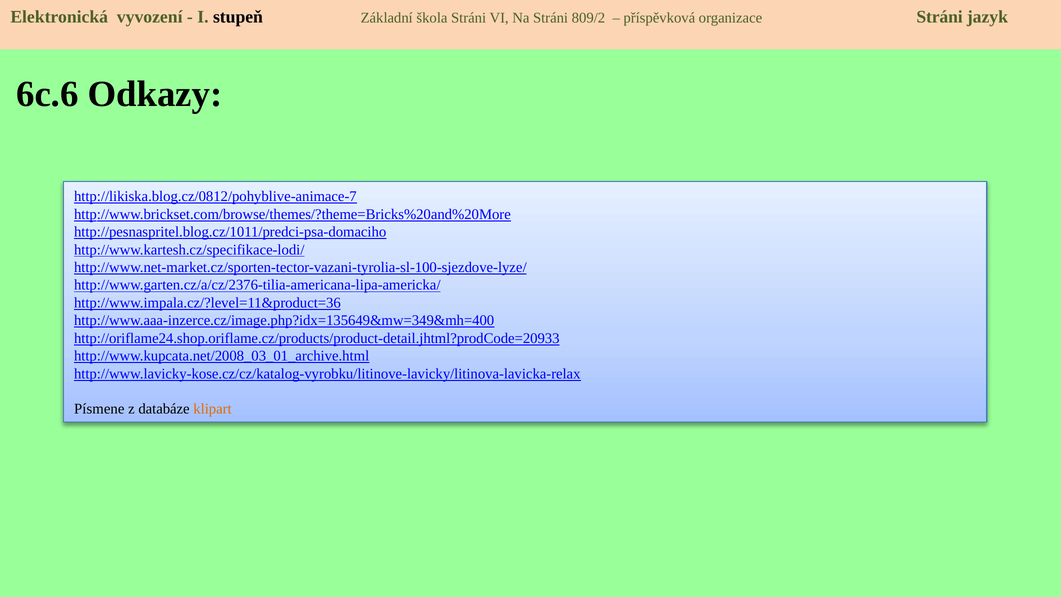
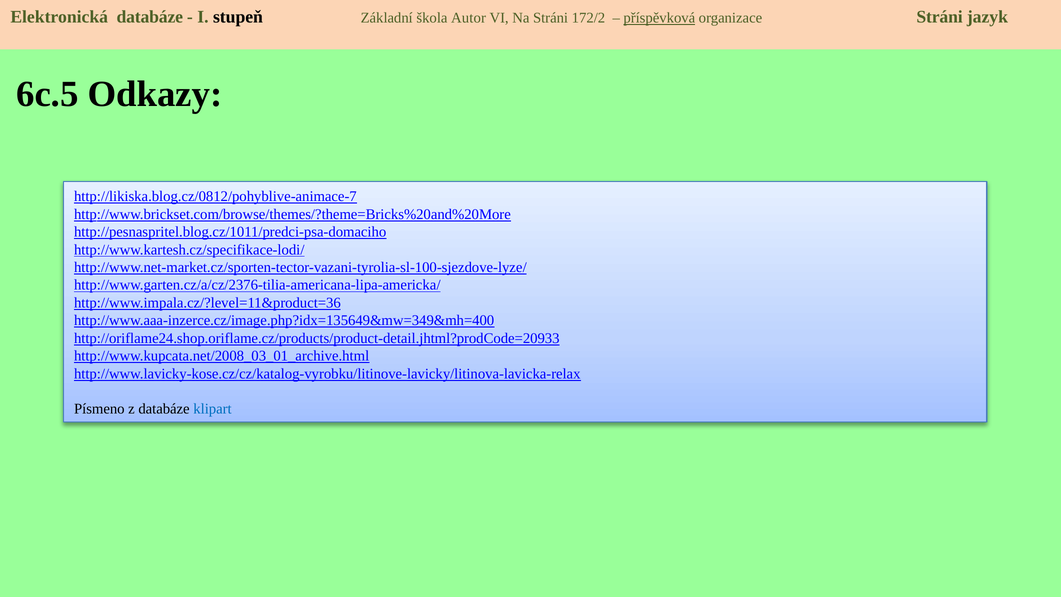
Elektronická vyvození: vyvození -> databáze (150, 17)
škola Stráni: Stráni -> Autor (469, 18)
809/2: 809/2 -> 172/2 (588, 18)
příspěvková underline: none -> present (659, 18)
6c.6: 6c.6 -> 6c.5 (47, 94)
Písmene: Písmene -> Písmeno (99, 409)
klipart colour: orange -> blue (212, 409)
